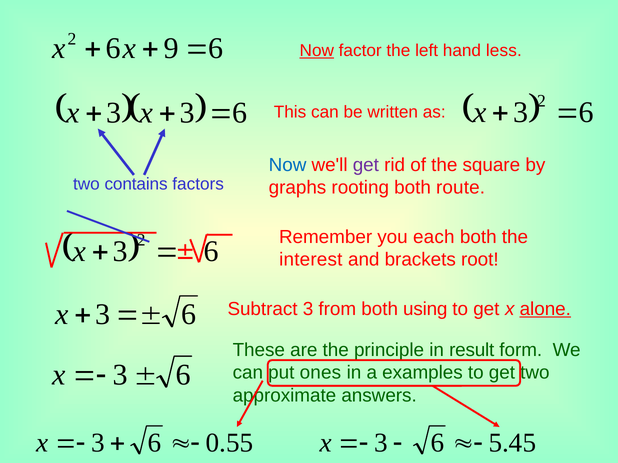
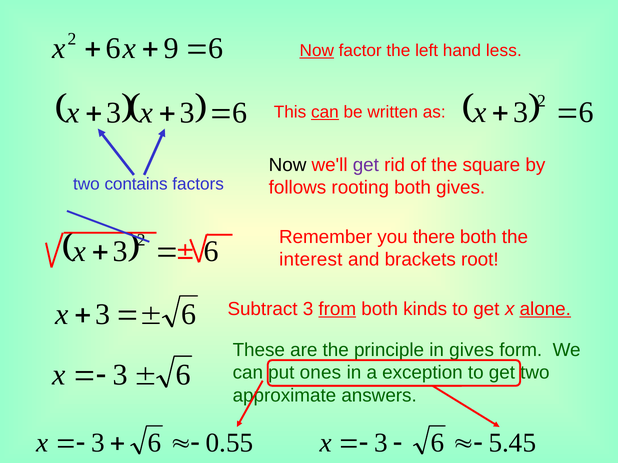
can underline: none -> present (325, 112)
Now colour: blue -> black (288, 165)
graphs: graphs -> follows (298, 188)
both route: route -> gives (461, 188)
each: each -> there (434, 237)
from underline: none -> present (337, 309)
using: using -> kinds (425, 309)
in result: result -> gives (472, 350)
examples: examples -> exception (422, 373)
